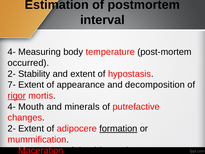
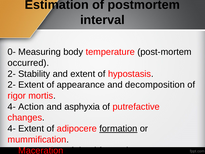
4-: 4- -> 0- (12, 52)
7-: 7- -> 2- (12, 85)
rigor underline: present -> none (17, 96)
Mouth: Mouth -> Action (31, 107)
minerals: minerals -> asphyxia (82, 107)
2-: 2- -> 4- (12, 128)
